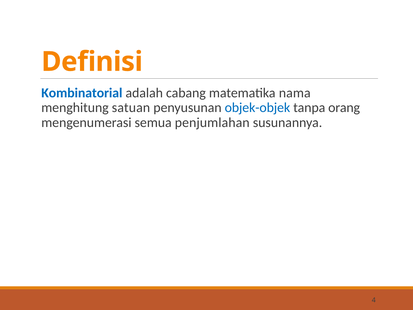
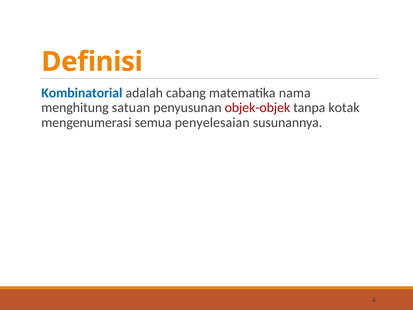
objek-objek colour: blue -> red (257, 108)
orang: orang -> kotak (344, 108)
penjumlahan: penjumlahan -> penyelesaian (212, 123)
